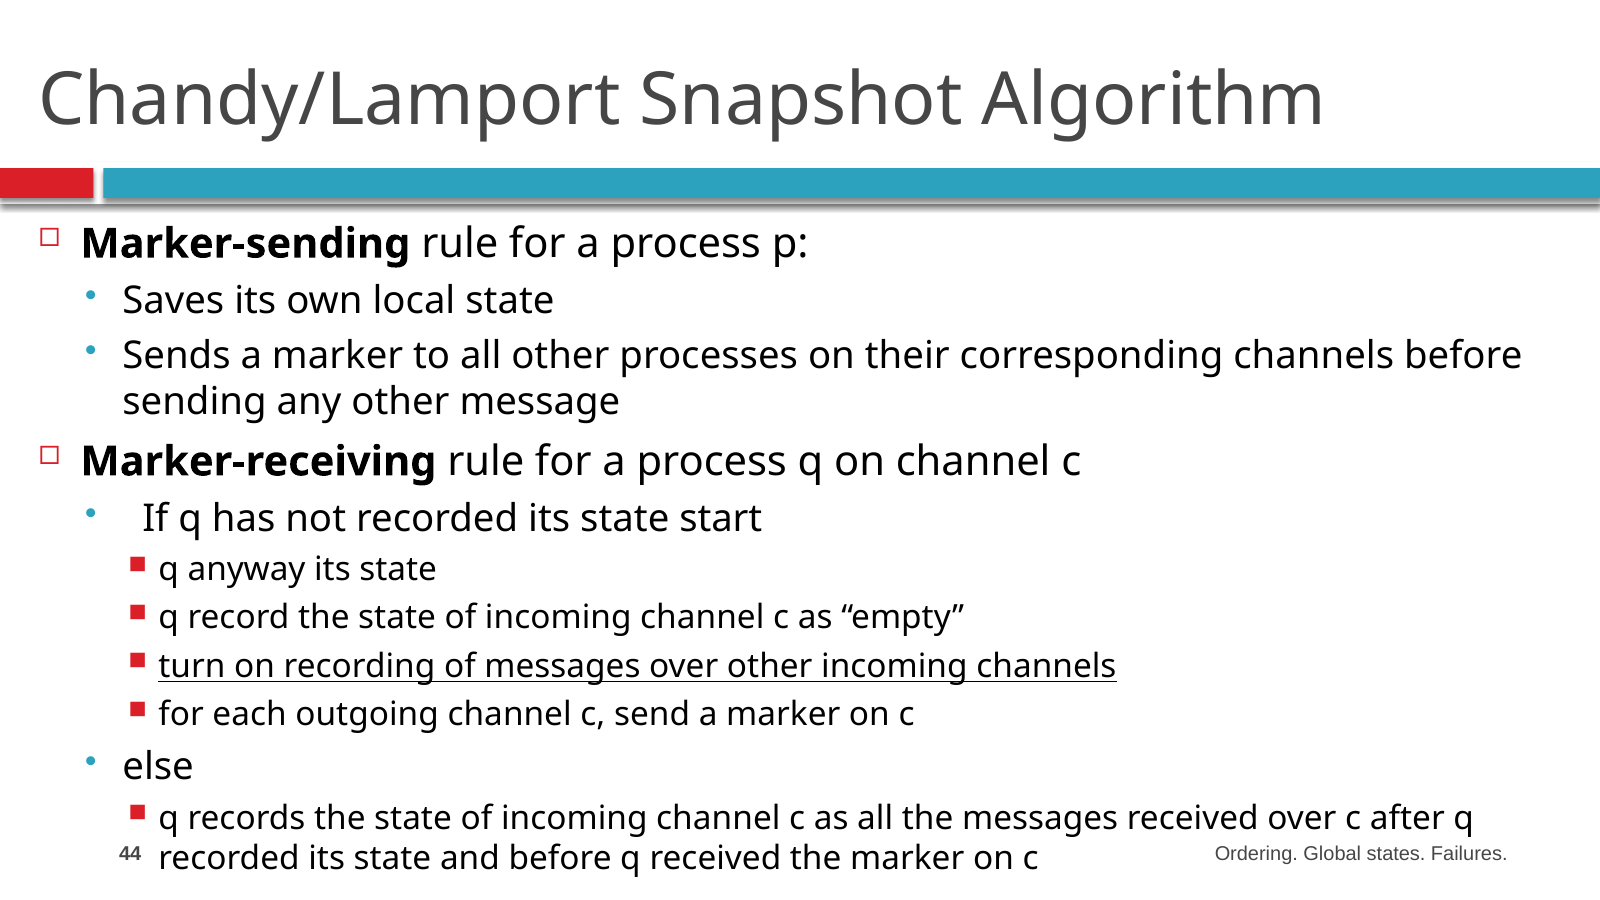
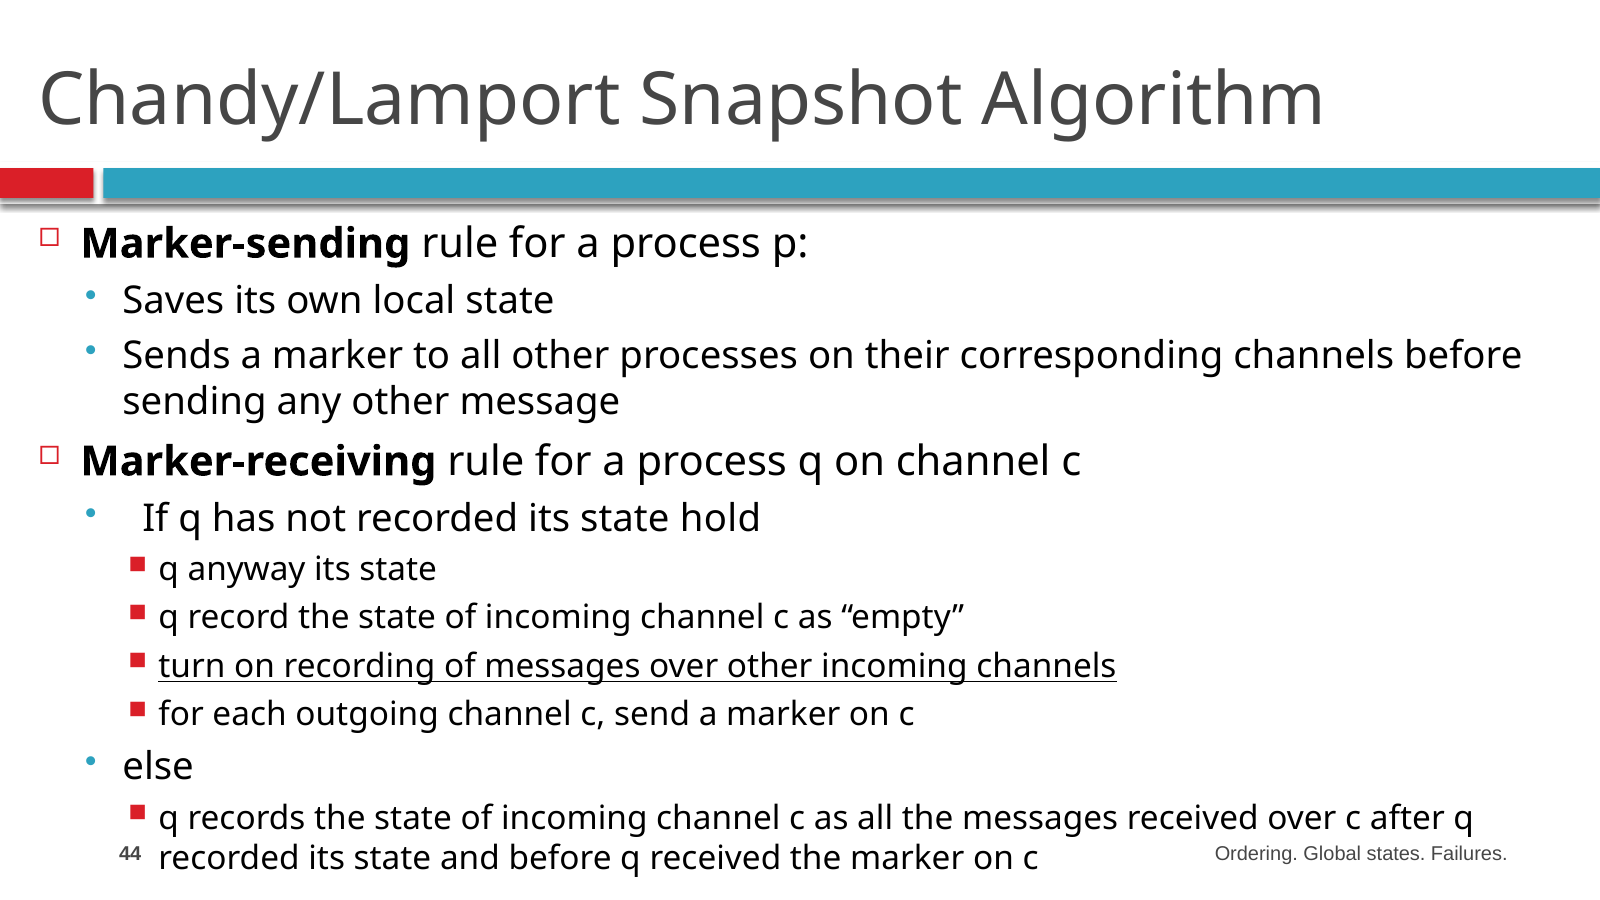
start: start -> hold (721, 519)
